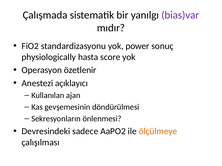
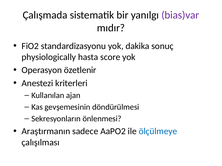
power: power -> dakika (137, 46)
açıklayıcı: açıklayıcı -> kriterleri (71, 83)
Devresindeki: Devresindeki -> Araştırmanın (46, 132)
ölçülmeye colour: orange -> blue (158, 132)
